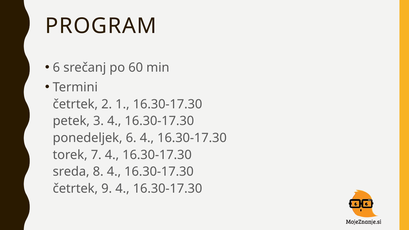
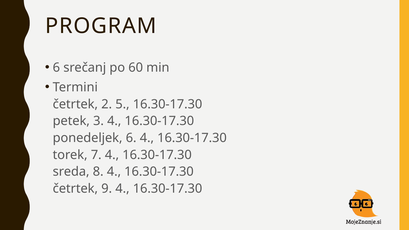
1: 1 -> 5 (122, 104)
